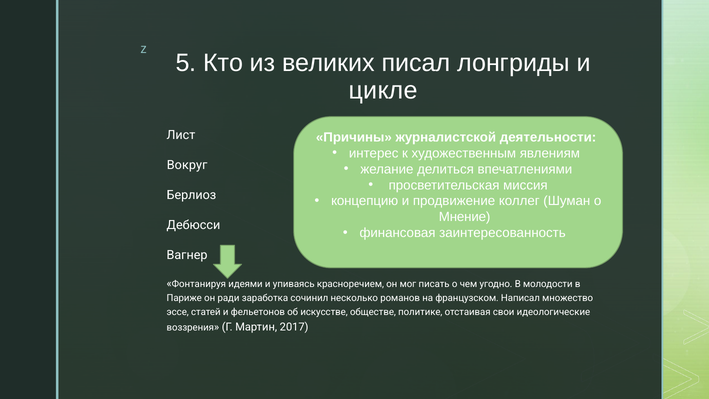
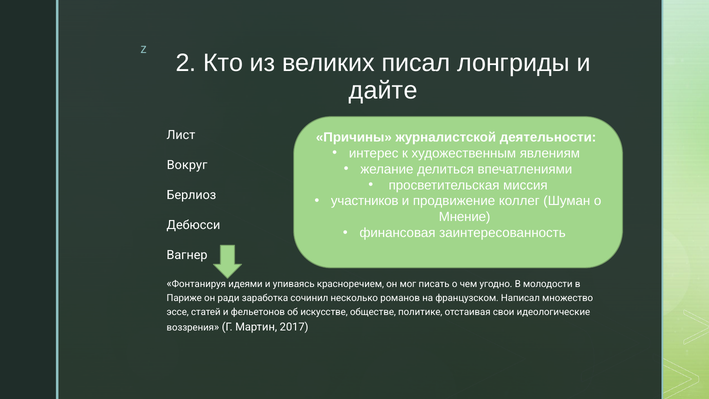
5: 5 -> 2 (186, 63)
цикле: цикле -> дайте (383, 90)
концепцию: концепцию -> участников (365, 201)
